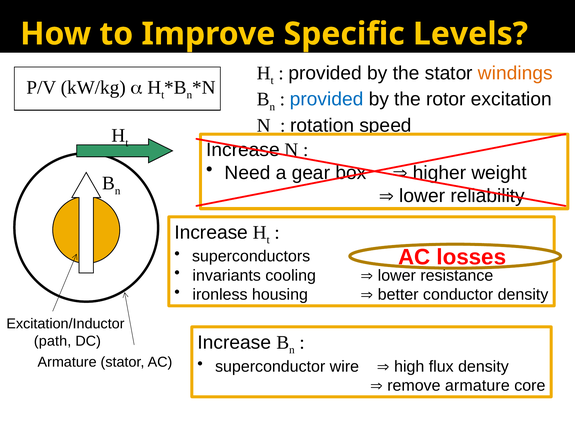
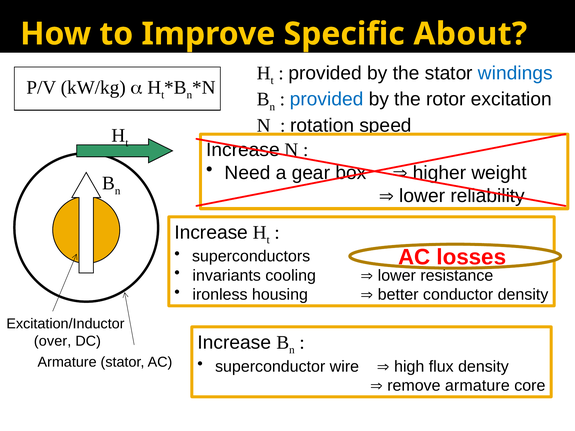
Levels: Levels -> About (470, 34)
windings colour: orange -> blue (515, 73)
path: path -> over (53, 341)
